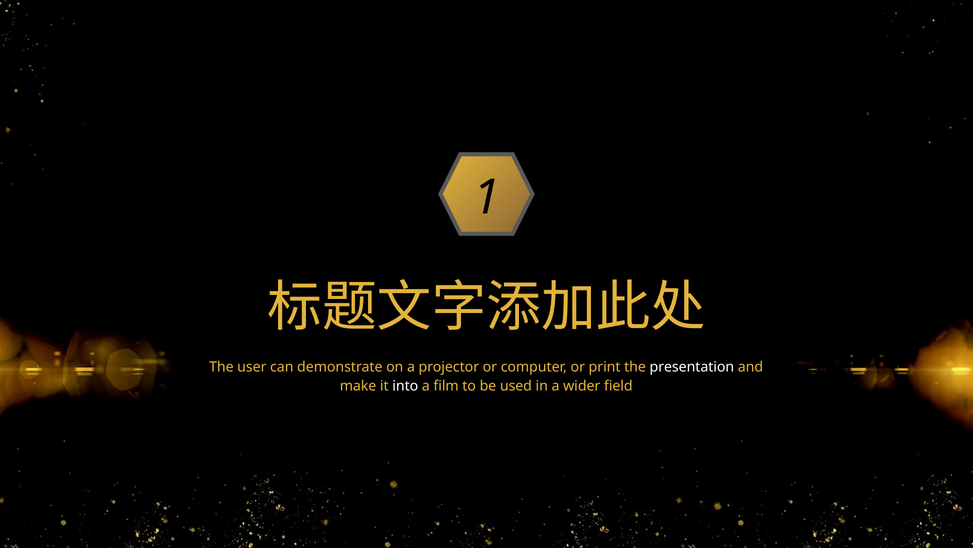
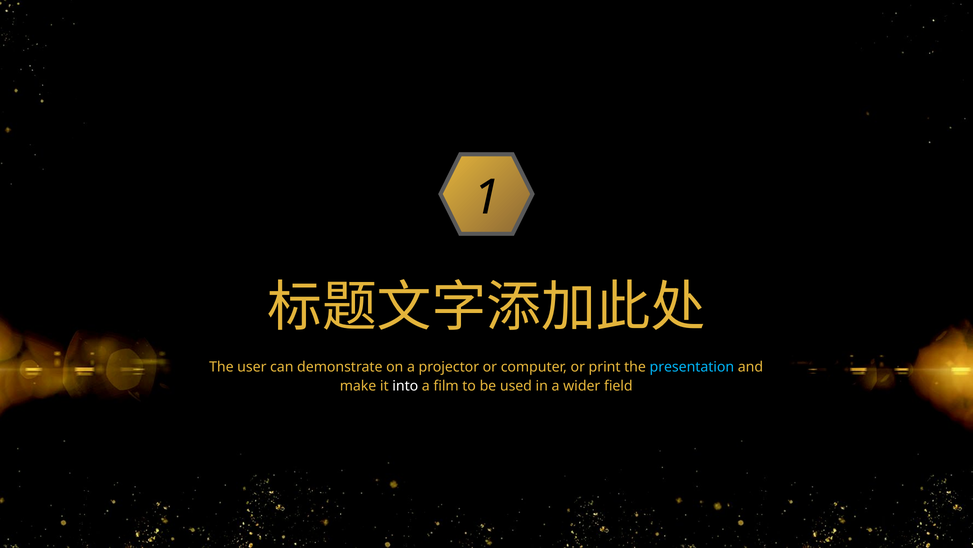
presentation colour: white -> light blue (692, 366)
